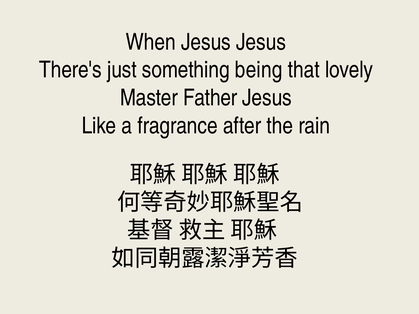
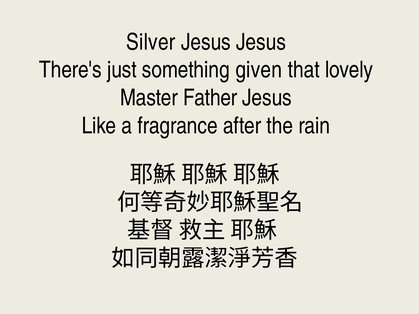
When: When -> Silver (151, 42)
being: being -> given (259, 70)
